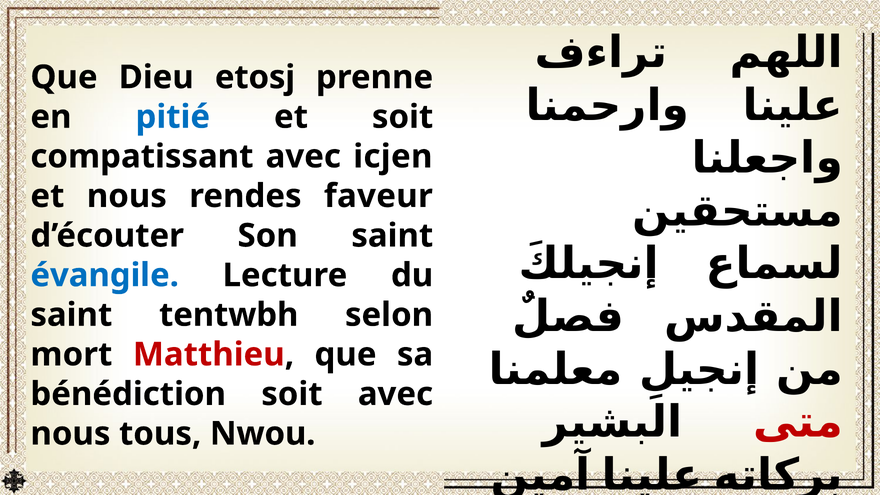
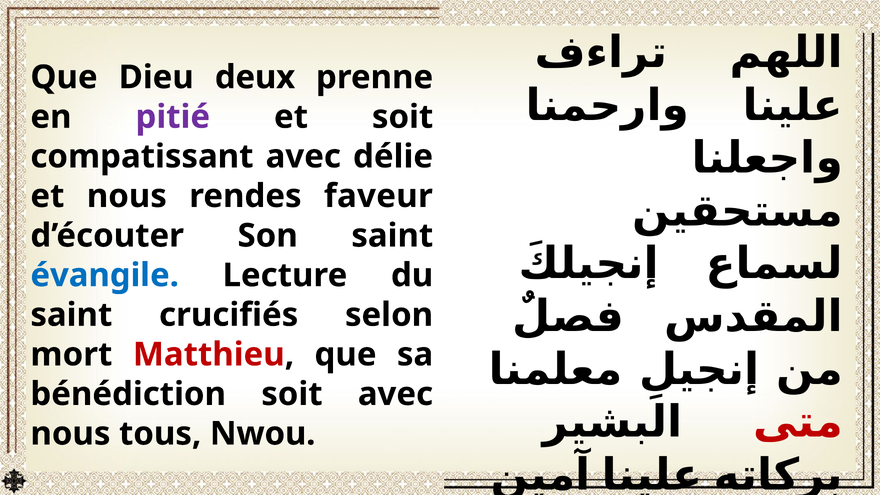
etosj: etosj -> deux (255, 77)
pitié colour: blue -> purple (173, 117)
icjen: icjen -> délie (393, 156)
tentwbh: tentwbh -> crucifiés (229, 315)
